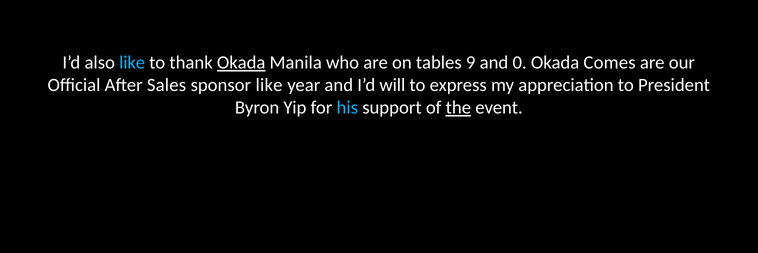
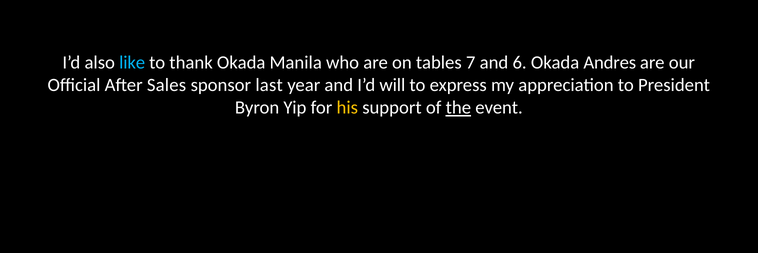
Okada underline: present -> none (241, 63)
9: 9 -> 7 (471, 63)
0: 0 -> 6 (520, 63)
Comes: Comes -> Andres (610, 63)
sponsor like: like -> last (269, 85)
his colour: light blue -> yellow (347, 108)
